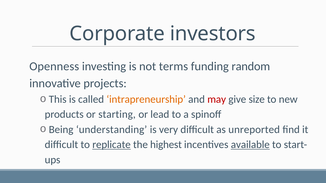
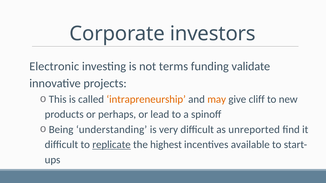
Openness: Openness -> Electronic (54, 66)
random: random -> validate (251, 66)
may colour: red -> orange (217, 99)
size: size -> cliff (257, 99)
starting: starting -> perhaps (117, 115)
available underline: present -> none (250, 145)
